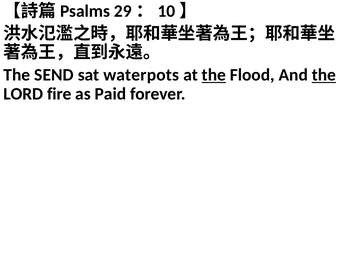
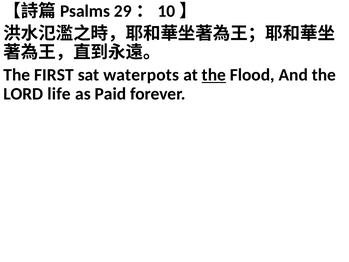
SEND: SEND -> FIRST (54, 75)
the underline: present -> none (324, 75)
fire: fire -> life (59, 94)
